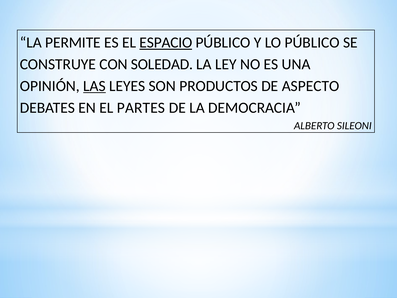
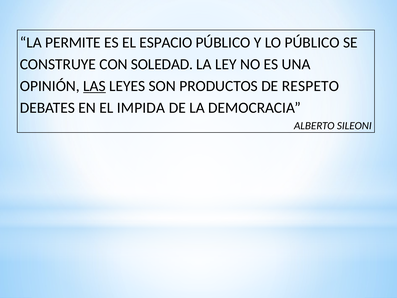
ESPACIO underline: present -> none (166, 42)
ASPECTO: ASPECTO -> RESPETO (311, 86)
PARTES: PARTES -> IMPIDA (141, 108)
